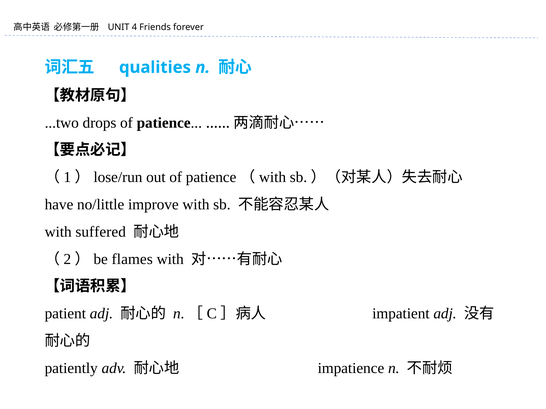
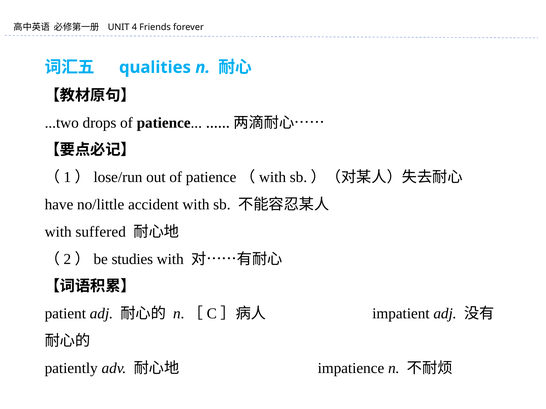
improve: improve -> accident (153, 205)
flames: flames -> studies (132, 259)
